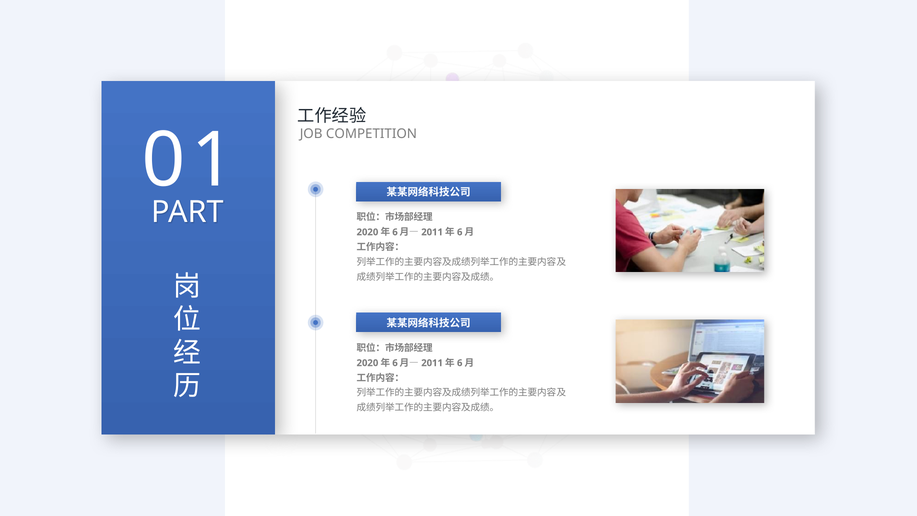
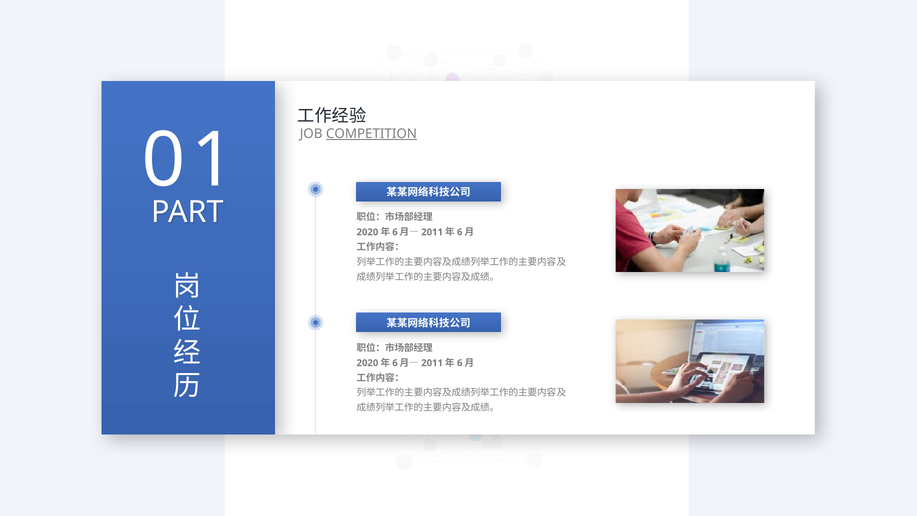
COMPETITION underline: none -> present (372, 134)
